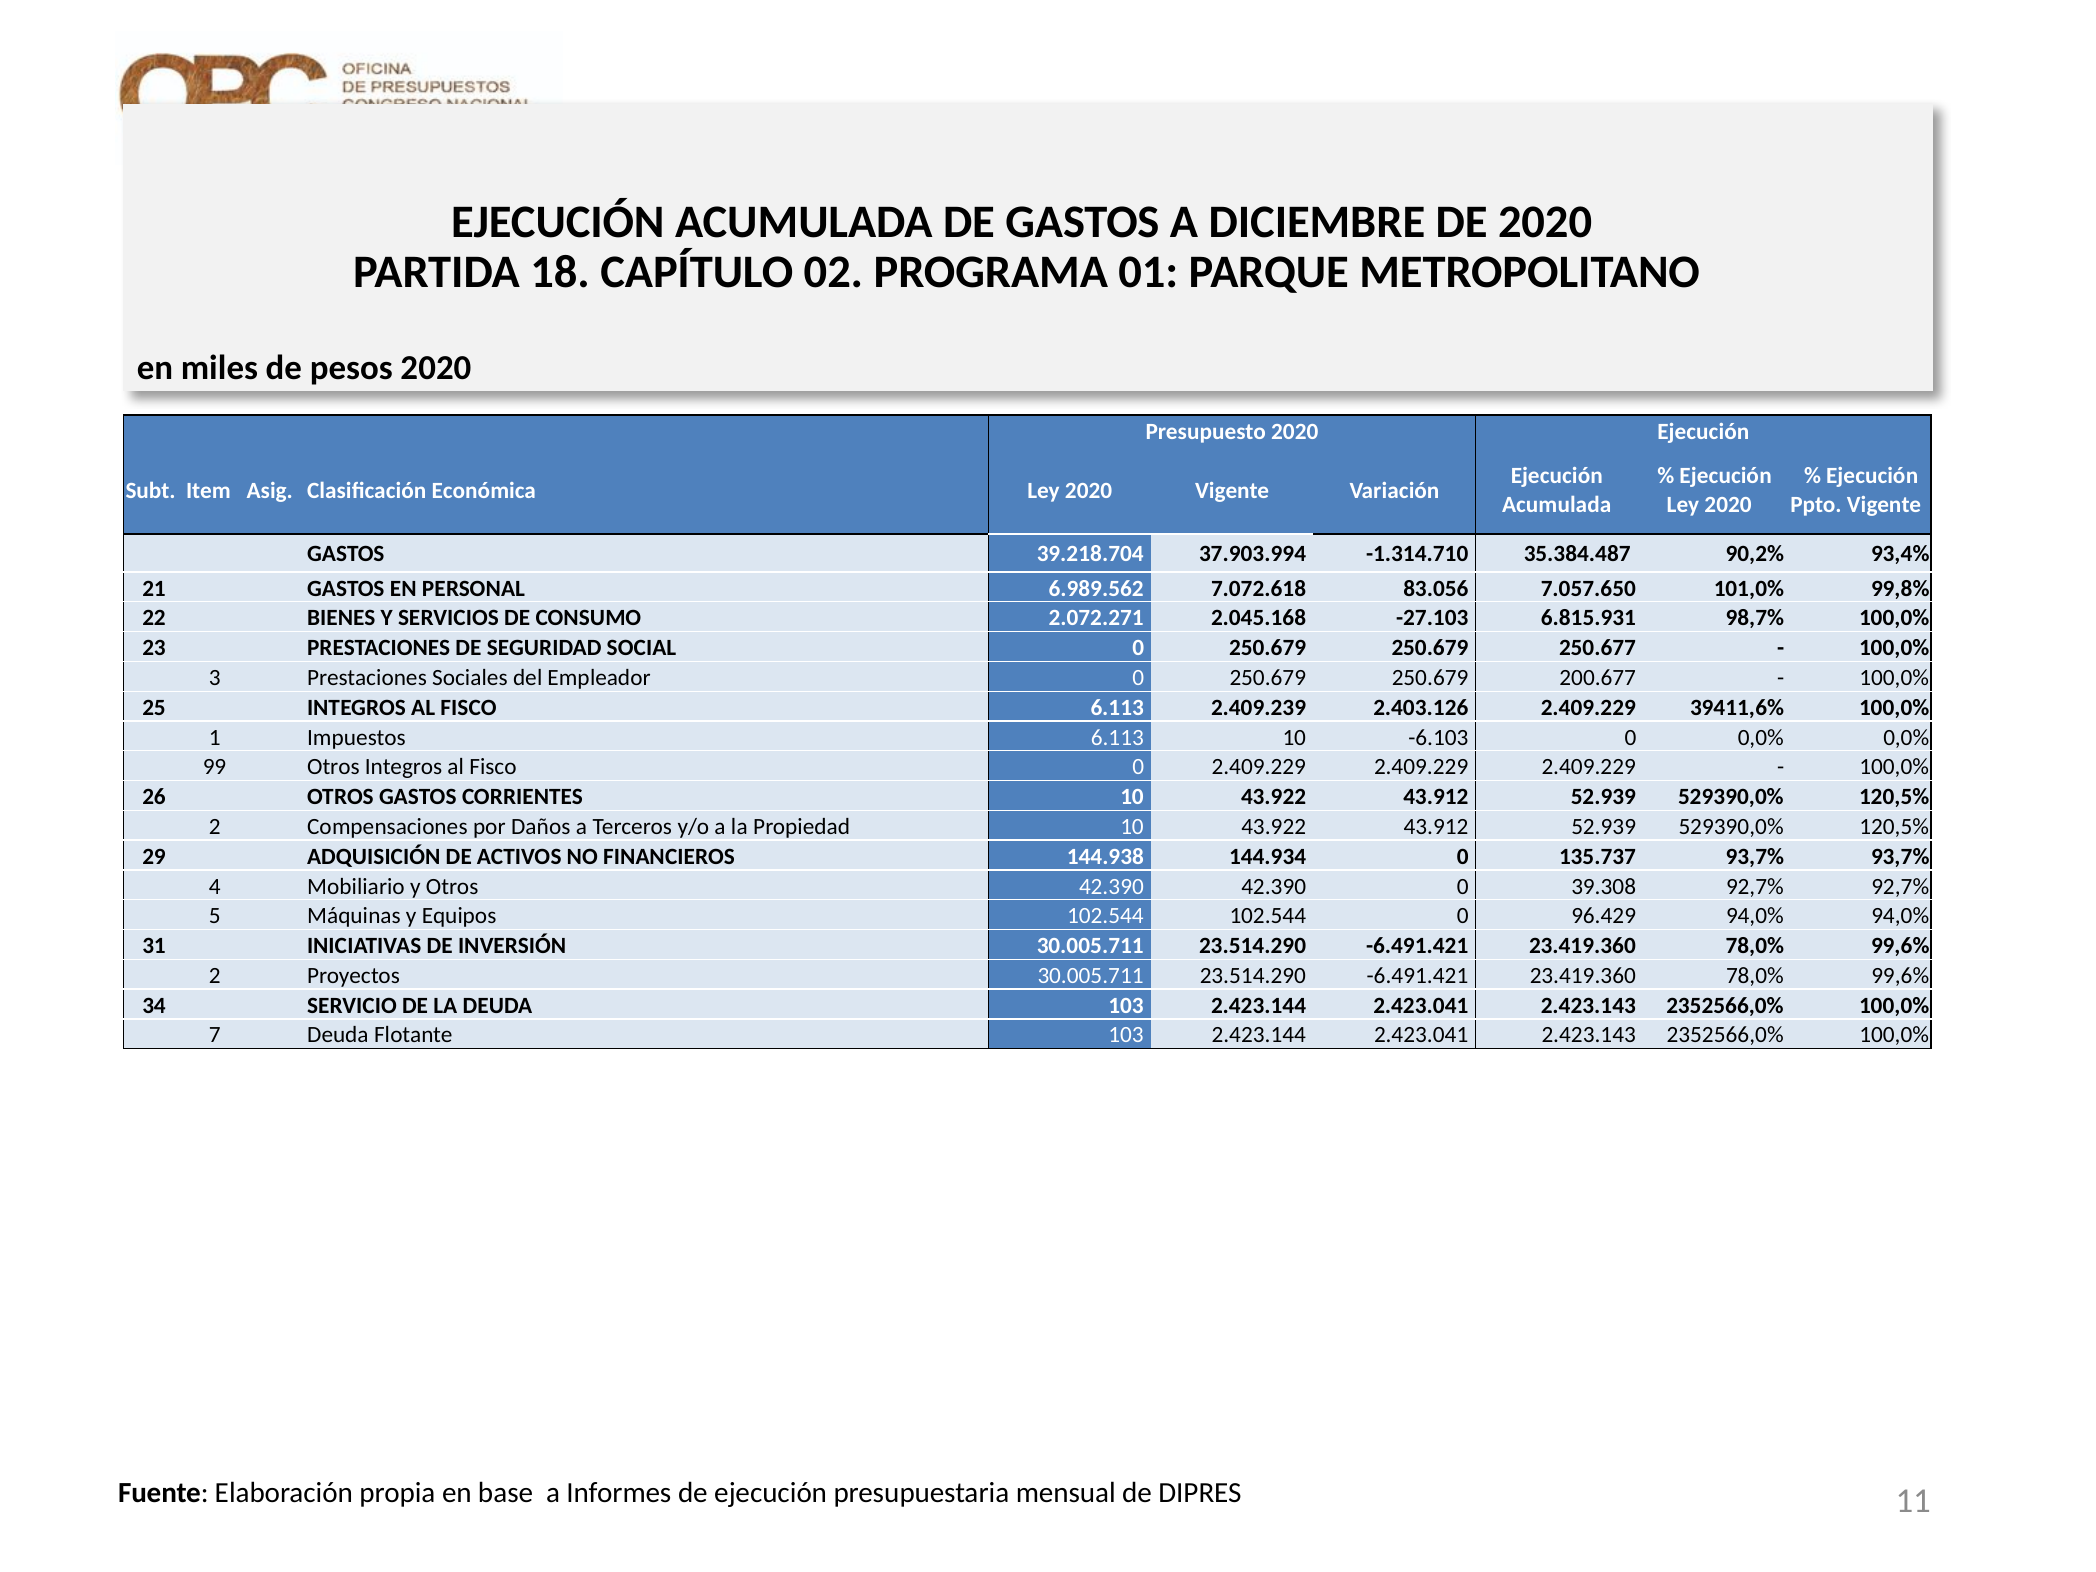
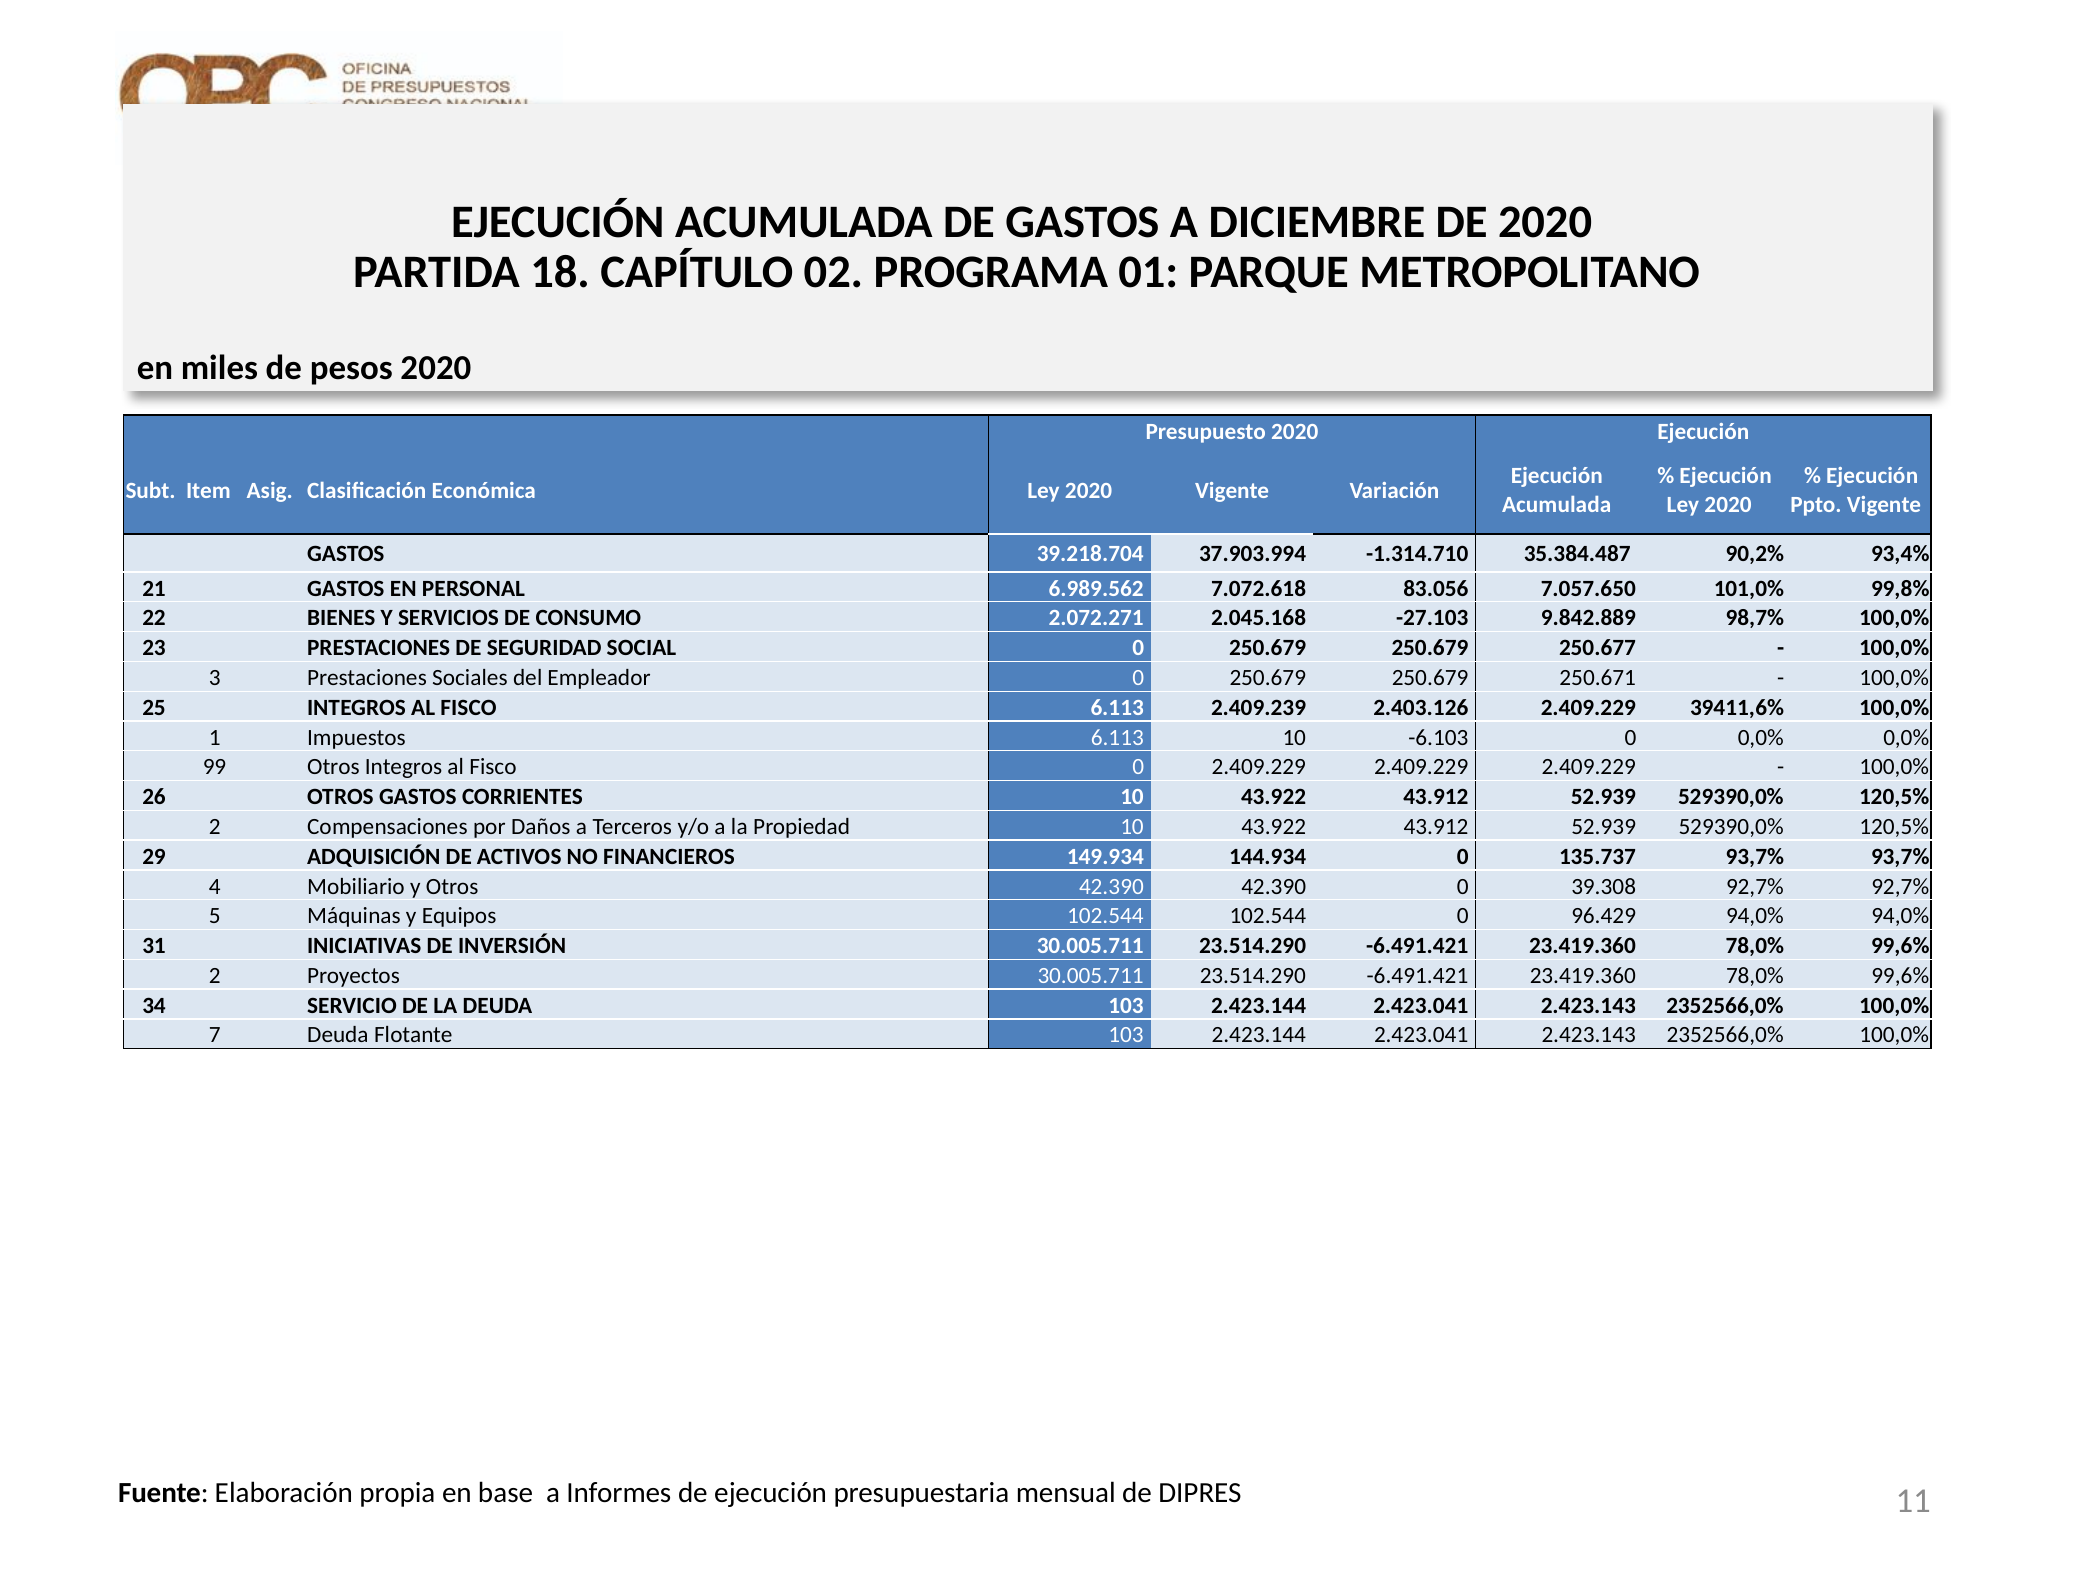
6.815.931: 6.815.931 -> 9.842.889 (1588, 618)
200.677: 200.677 -> 250.671 (1598, 678)
144.938: 144.938 -> 149.934 (1105, 857)
